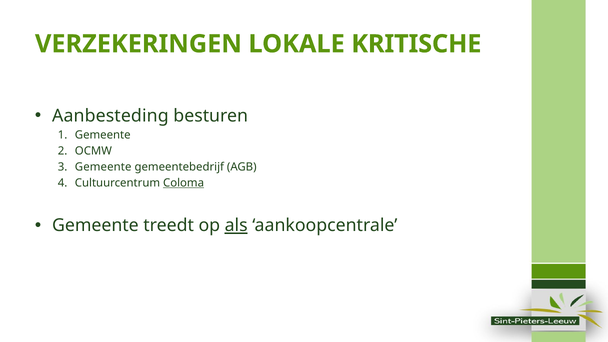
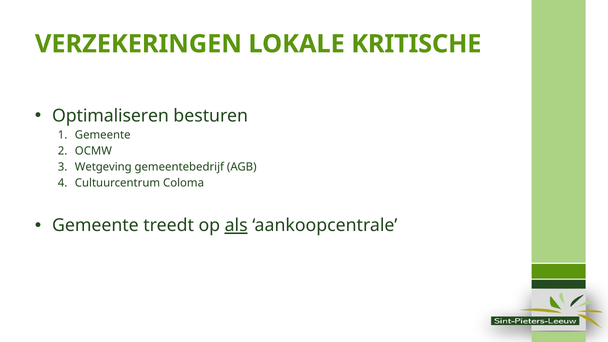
Aanbesteding: Aanbesteding -> Optimaliseren (110, 116)
Gemeente: Gemeente -> Wetgeving (103, 167)
Coloma underline: present -> none (184, 183)
